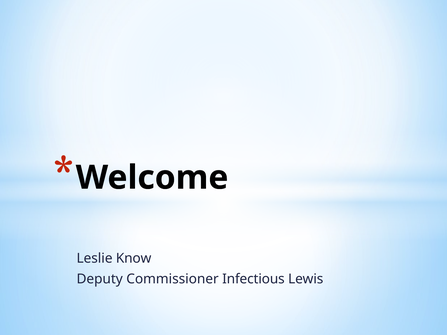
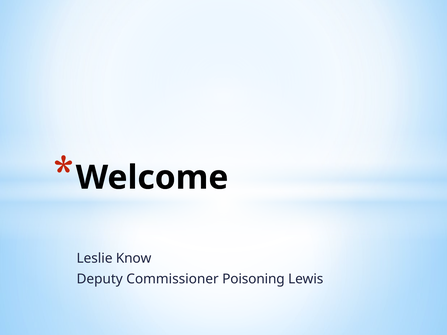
Infectious: Infectious -> Poisoning (253, 279)
